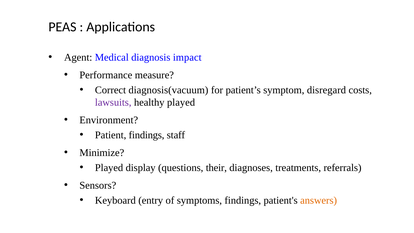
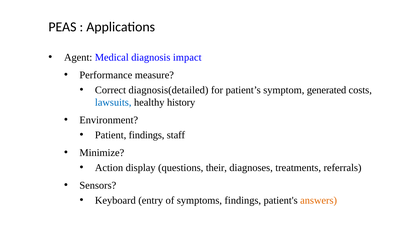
diagnosis(vacuum: diagnosis(vacuum -> diagnosis(detailed (168, 90)
disregard: disregard -> generated (327, 90)
lawsuits colour: purple -> blue (113, 102)
healthy played: played -> history (181, 102)
Played: Played -> Action (109, 168)
